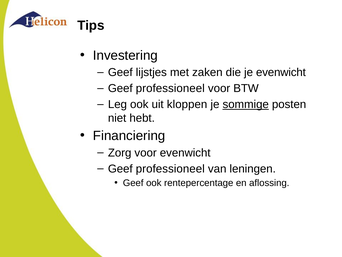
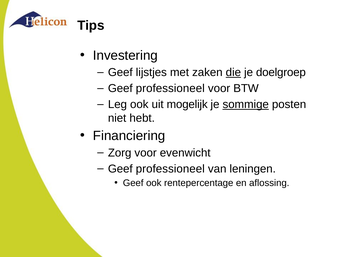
die underline: none -> present (233, 72)
je evenwicht: evenwicht -> doelgroep (281, 72)
kloppen: kloppen -> mogelijk (187, 104)
